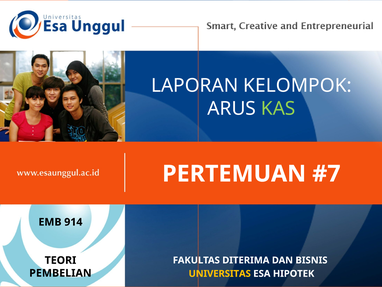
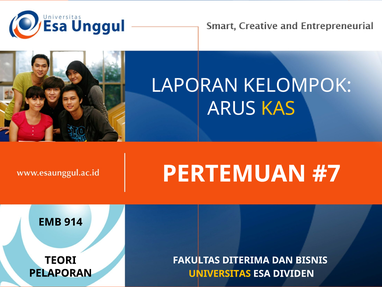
KAS colour: light green -> yellow (278, 108)
PEMBELIAN: PEMBELIAN -> PELAPORAN (61, 273)
HIPOTEK: HIPOTEK -> DIVIDEN (294, 273)
